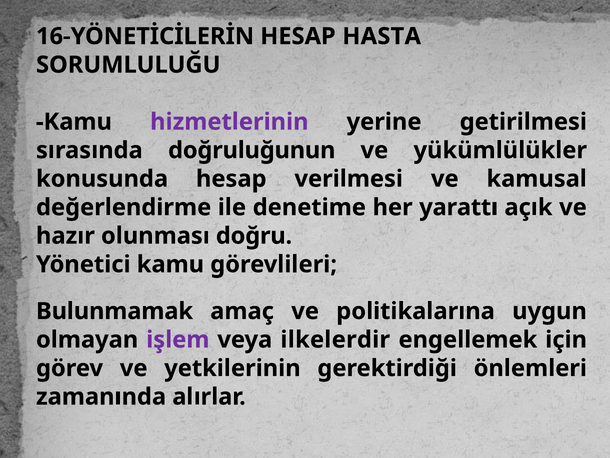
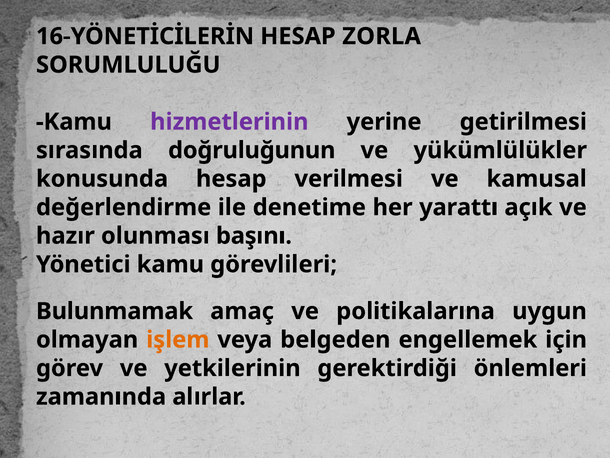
HASTA: HASTA -> ZORLA (382, 36)
doğru: doğru -> başını (254, 236)
işlem colour: purple -> orange (178, 339)
ilkelerdir: ilkelerdir -> belgeden (335, 339)
